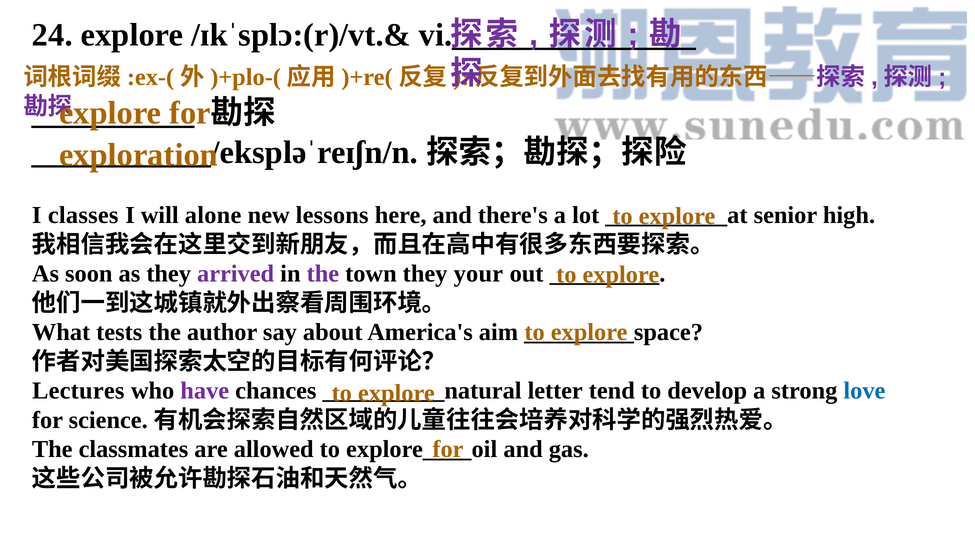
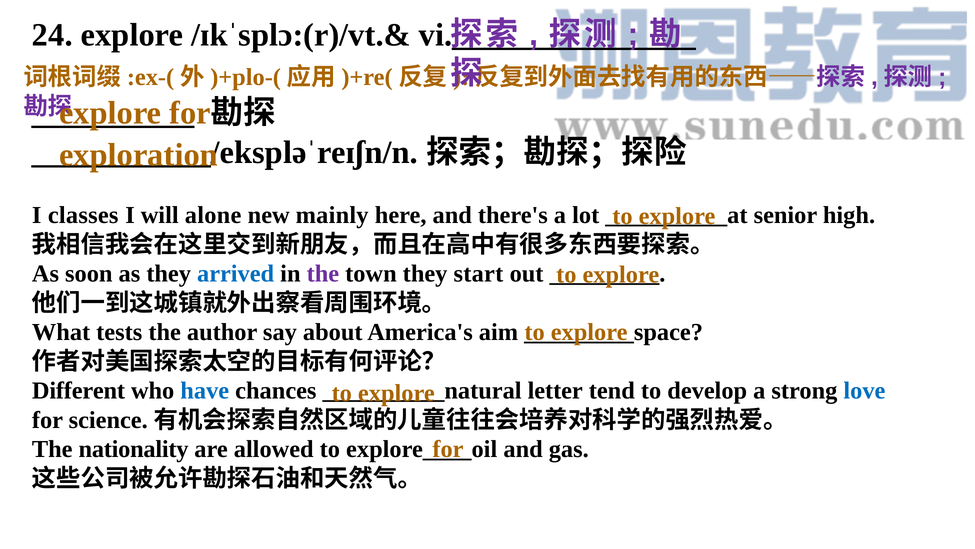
lessons: lessons -> mainly (332, 215)
arrived colour: purple -> blue (236, 273)
your: your -> start (478, 273)
Lectures: Lectures -> Different (79, 390)
have colour: purple -> blue (205, 390)
classmates: classmates -> nationality (134, 449)
